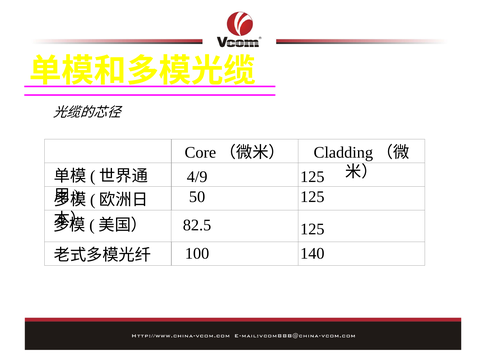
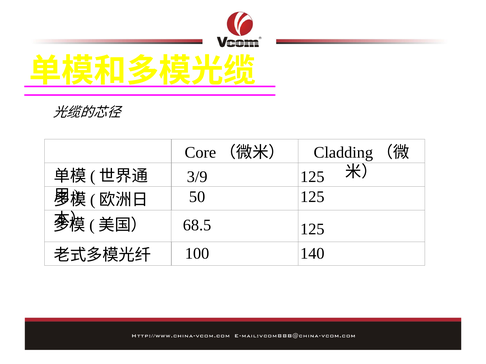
4/9: 4/9 -> 3/9 (197, 177)
82.5: 82.5 -> 68.5 (197, 226)
